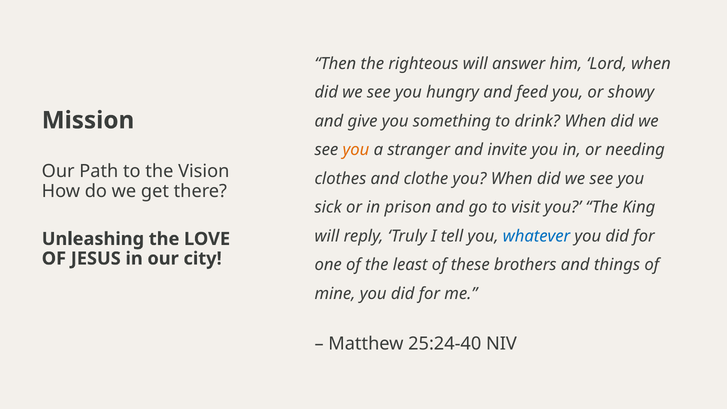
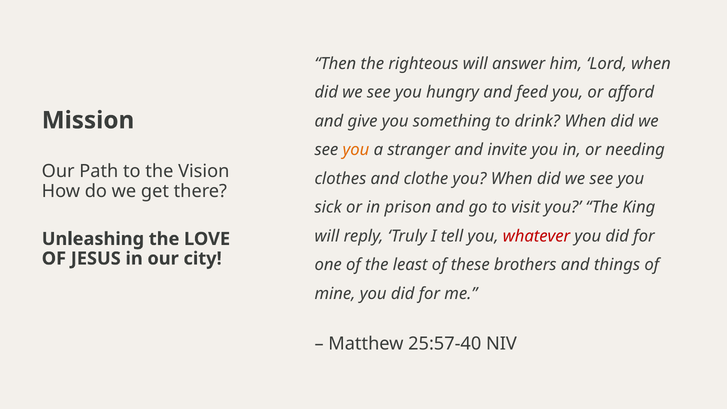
showy: showy -> afford (631, 92)
whatever colour: blue -> red (536, 236)
25:24-40: 25:24-40 -> 25:57-40 (445, 344)
